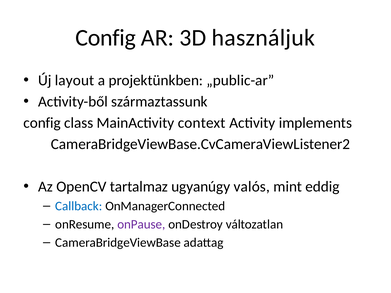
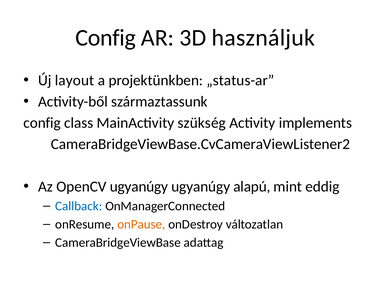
„public-ar: „public-ar -> „status-ar (240, 81)
context: context -> szükség (202, 123)
OpenCV tartalmaz: tartalmaz -> ugyanúgy (139, 187)
valós: valós -> alapú (252, 187)
onPause colour: purple -> orange (141, 224)
